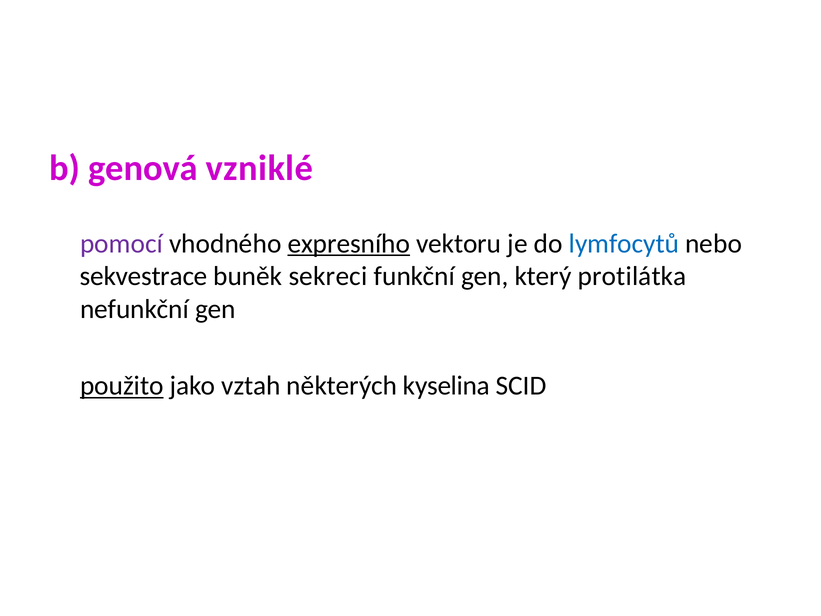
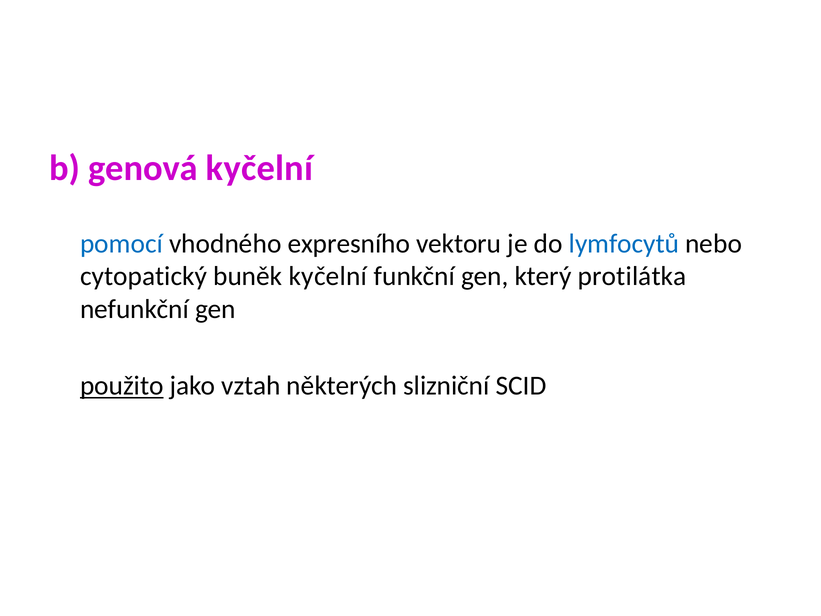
genová vzniklé: vzniklé -> kyčelní (260, 168)
pomocí colour: purple -> blue (122, 243)
expresního underline: present -> none (349, 243)
sekvestrace: sekvestrace -> cytopatický (144, 276)
buněk sekreci: sekreci -> kyčelní (328, 276)
kyselina: kyselina -> slizniční (446, 386)
